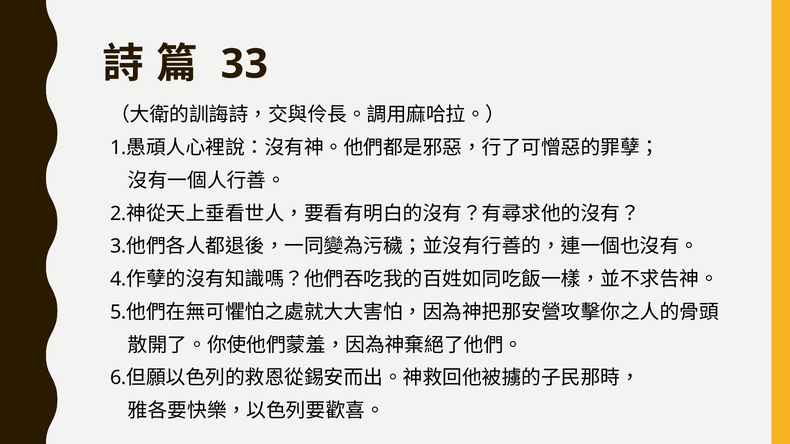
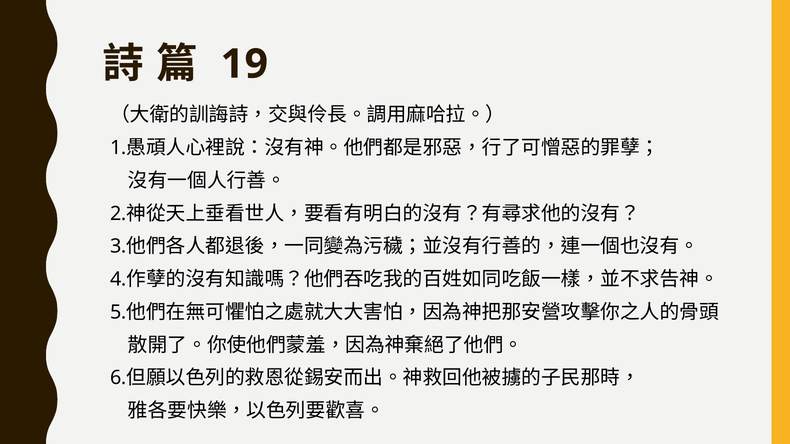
33: 33 -> 19 (244, 64)
